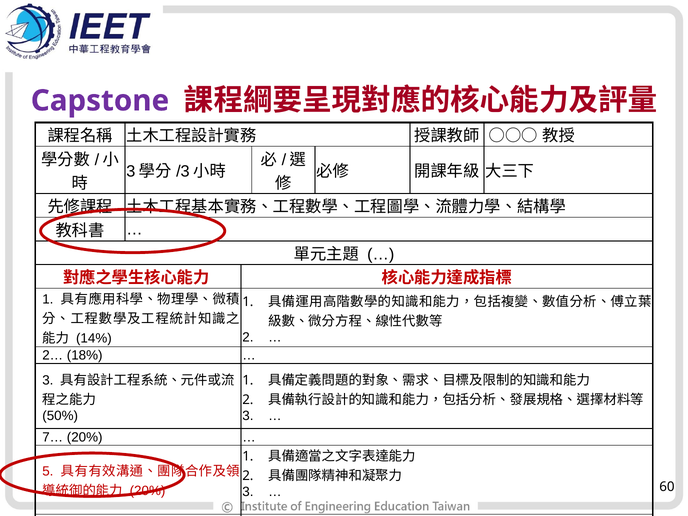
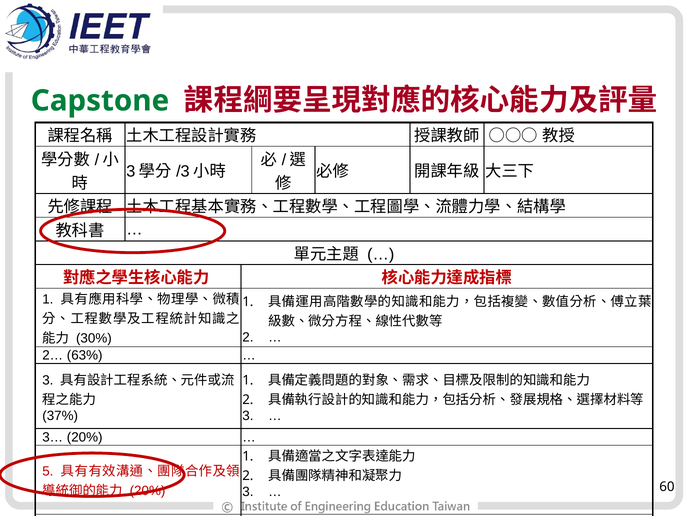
Capstone colour: purple -> green (100, 101)
14%: 14% -> 30% (94, 338)
18%: 18% -> 63% (85, 355)
50%: 50% -> 37% (60, 416)
7…: 7… -> 3… (53, 437)
